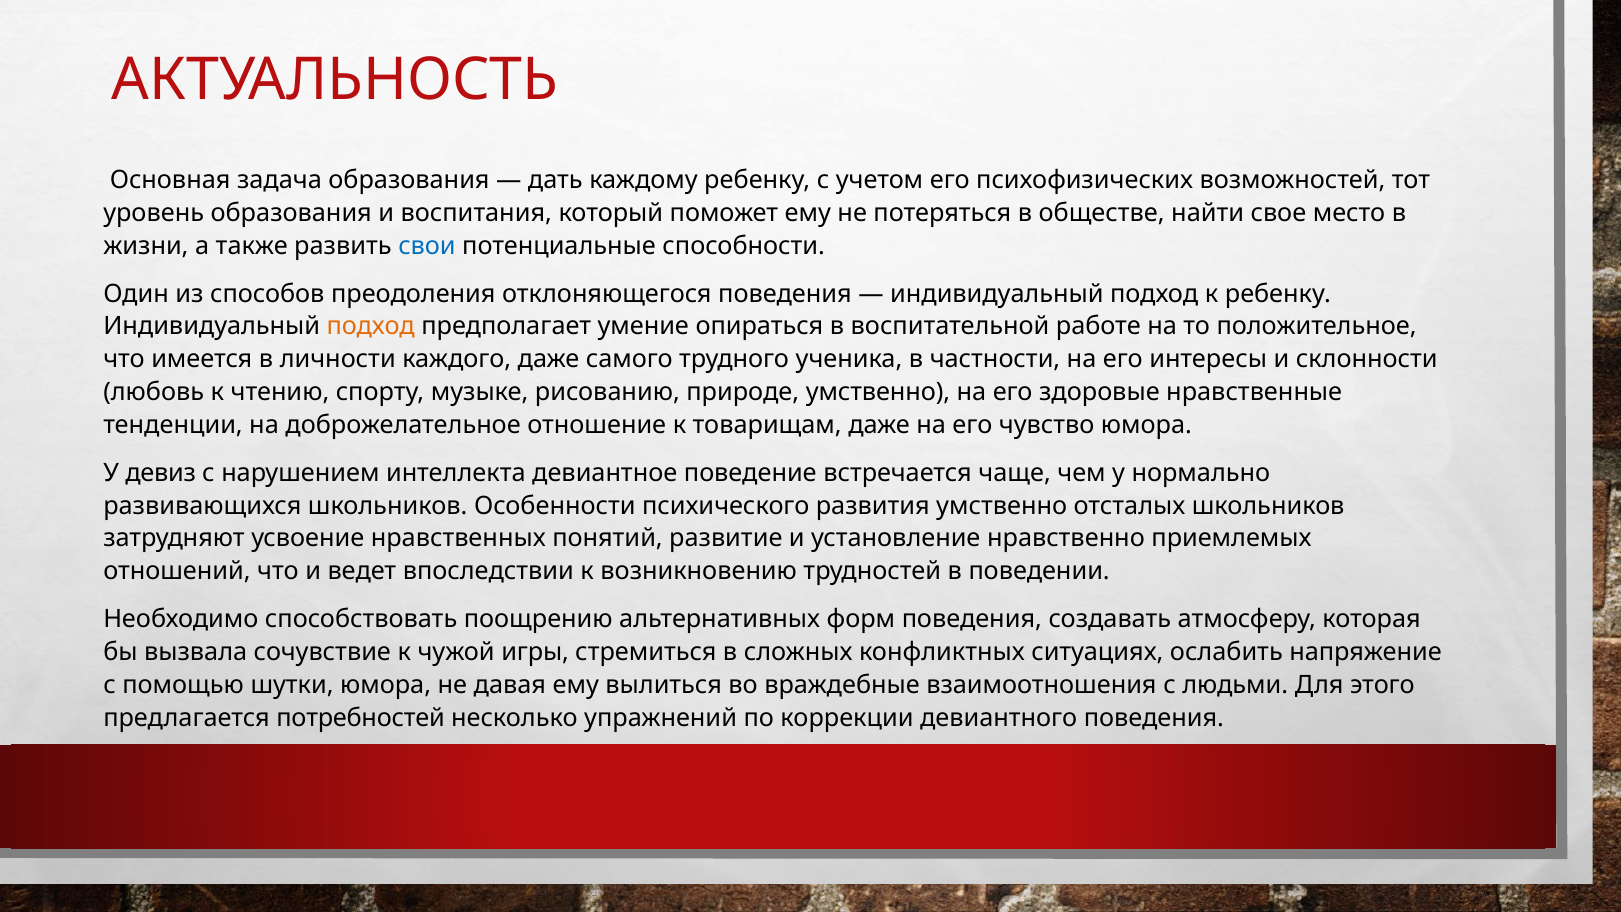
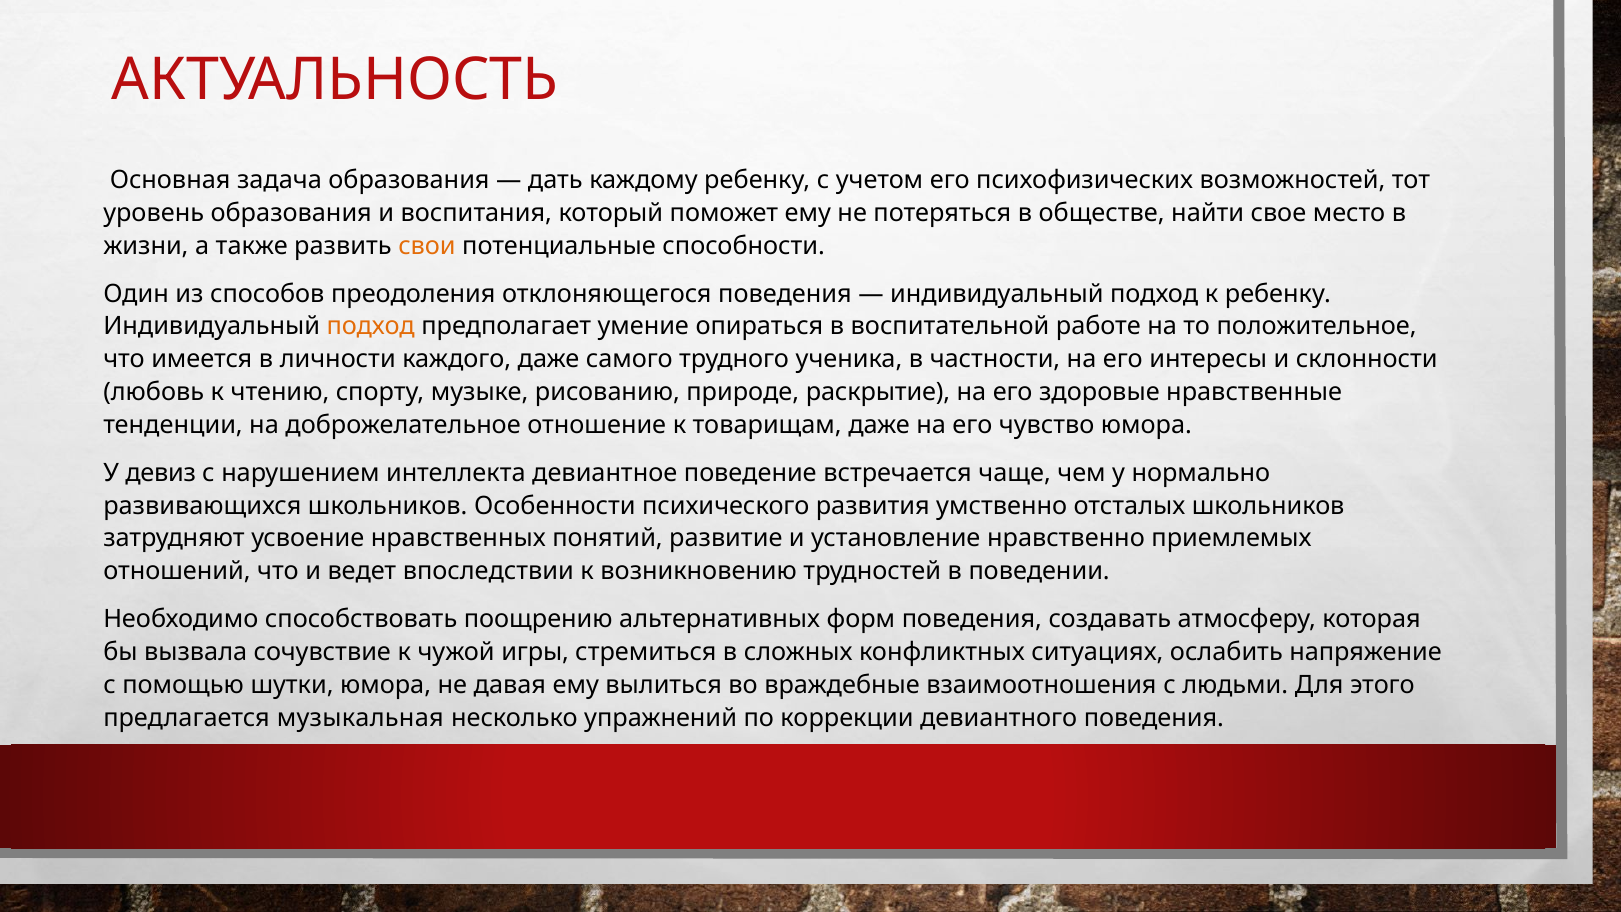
свои colour: blue -> orange (427, 246)
природе умственно: умственно -> раскрытие (878, 392)
потребностей: потребностей -> музыкальная (360, 718)
